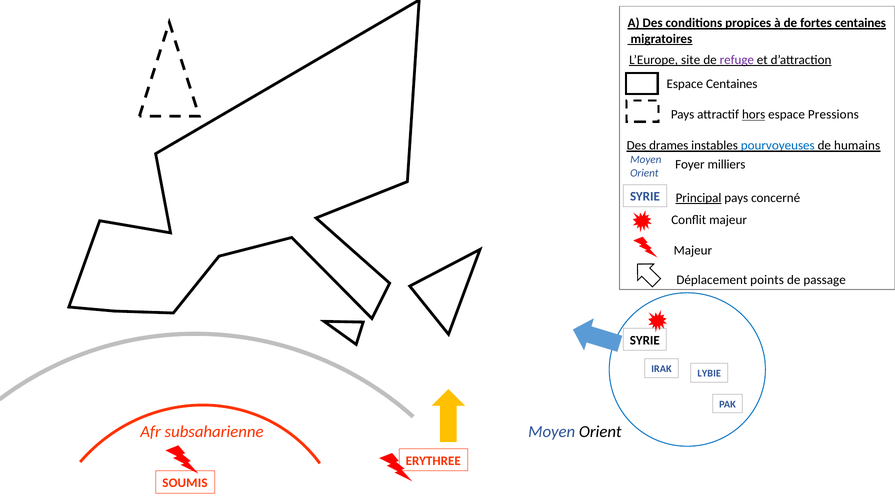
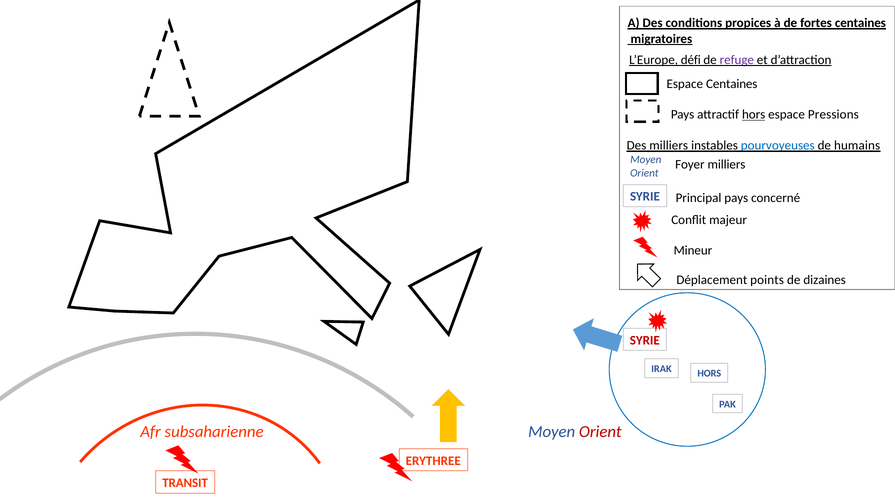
site: site -> défi (691, 60)
Des drames: drames -> milliers (669, 146)
Principal underline: present -> none (699, 198)
Majeur: Majeur -> Mineur (693, 251)
passage: passage -> dizaines (825, 280)
SYRIE colour: black -> red (645, 341)
IRAK LYBIE: LYBIE -> HORS (709, 374)
Orient colour: black -> red (600, 432)
SOUMIS: SOUMIS -> TRANSIT (185, 483)
